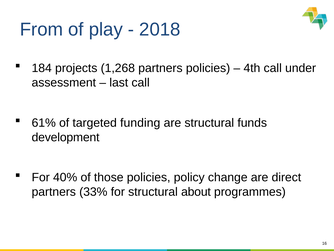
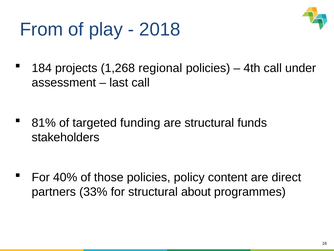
1,268 partners: partners -> regional (160, 68)
61%: 61% -> 81% (44, 123)
development: development -> stakeholders (66, 137)
change: change -> content (228, 177)
